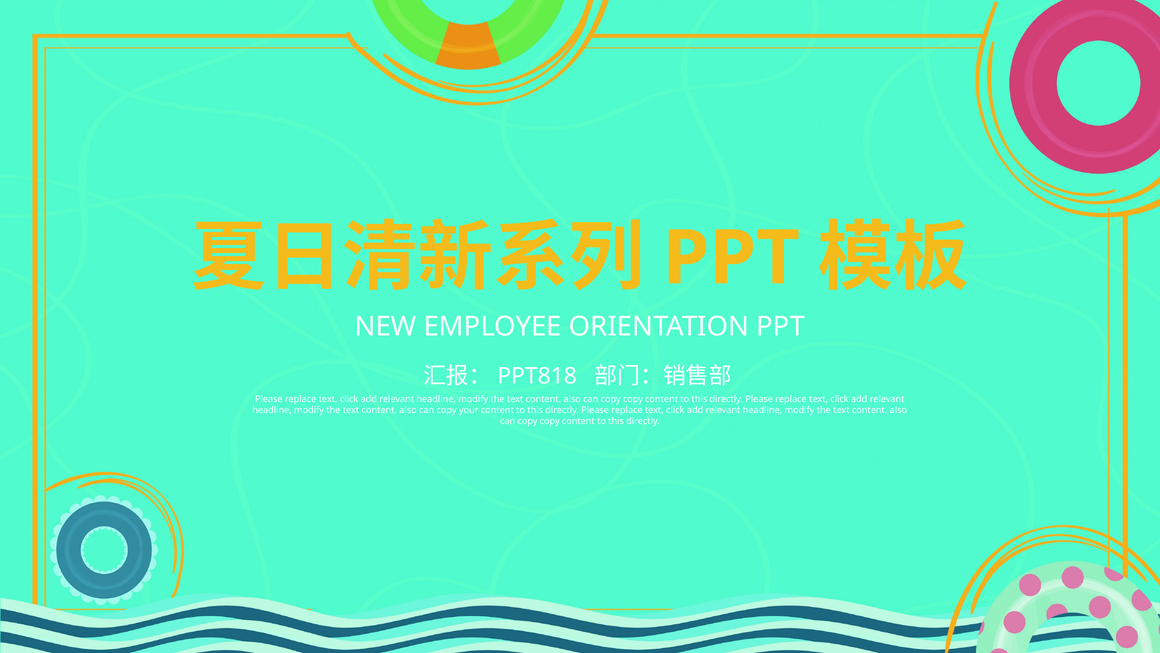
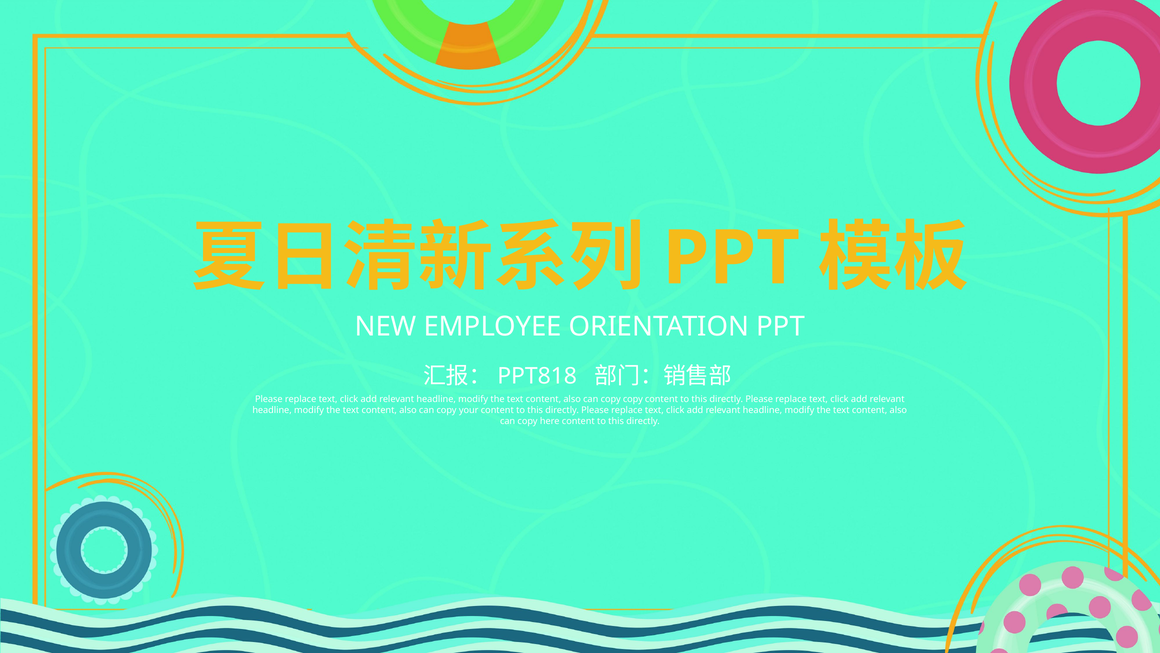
copy: copy -> here (550, 421)
